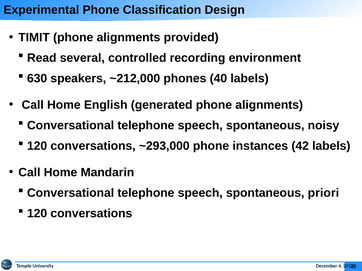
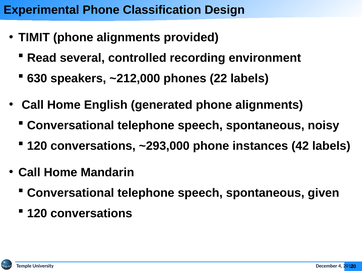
40: 40 -> 22 (218, 79)
priori: priori -> given (323, 193)
